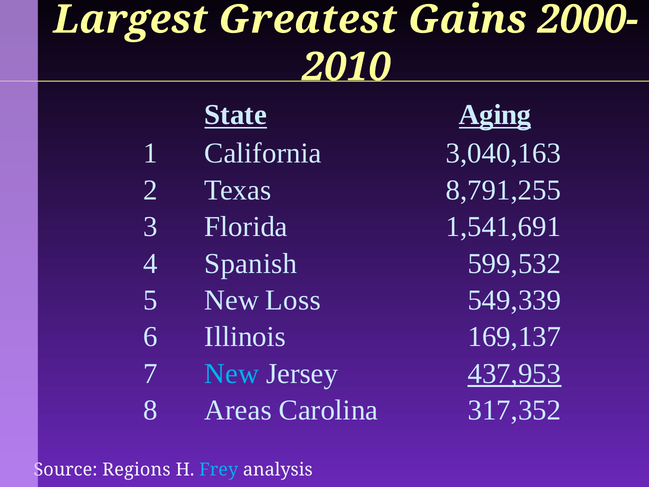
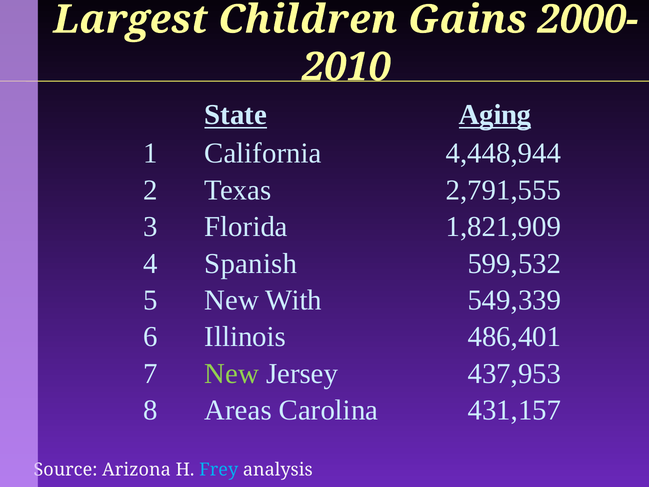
Greatest: Greatest -> Children (308, 20)
3,040,163: 3,040,163 -> 4,448,944 (504, 153)
8,791,255: 8,791,255 -> 2,791,555 (504, 190)
1,541,691: 1,541,691 -> 1,821,909 (504, 227)
Loss: Loss -> With (293, 300)
169,137: 169,137 -> 486,401 (514, 337)
New colour: light blue -> light green (232, 373)
437,953 underline: present -> none (514, 373)
317,352: 317,352 -> 431,157 (514, 410)
Regions: Regions -> Arizona (136, 470)
